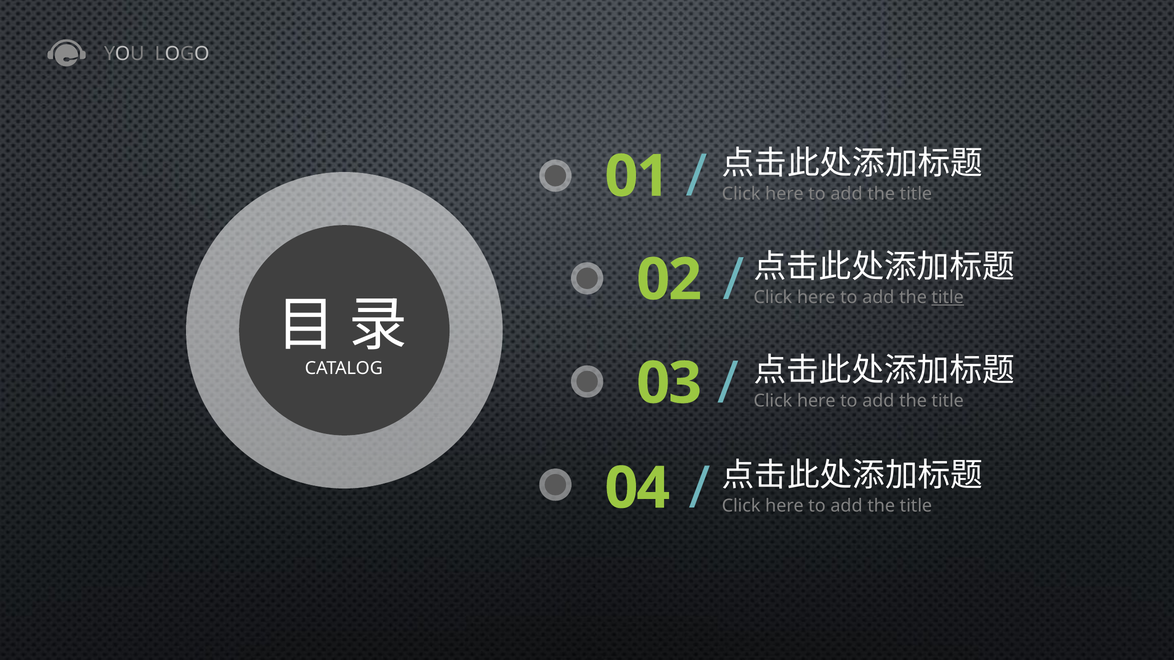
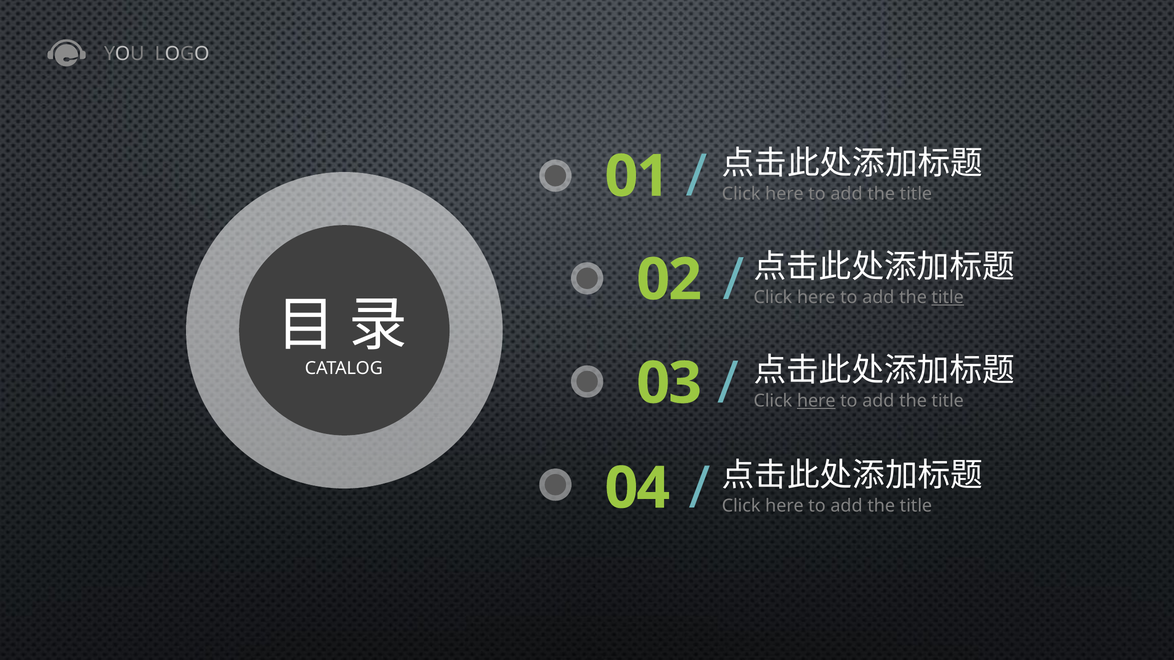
here underline: none -> present (816, 401)
